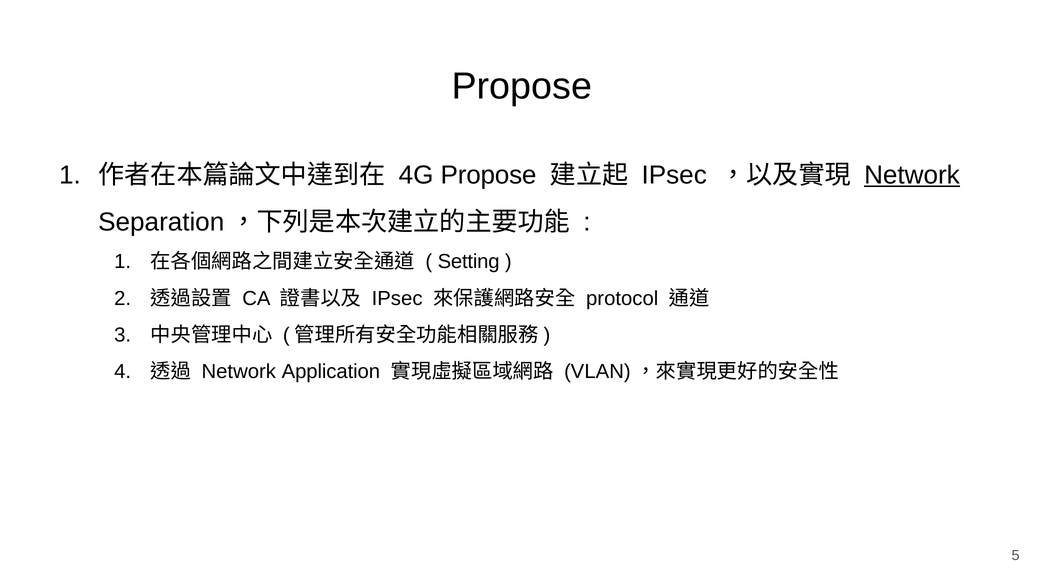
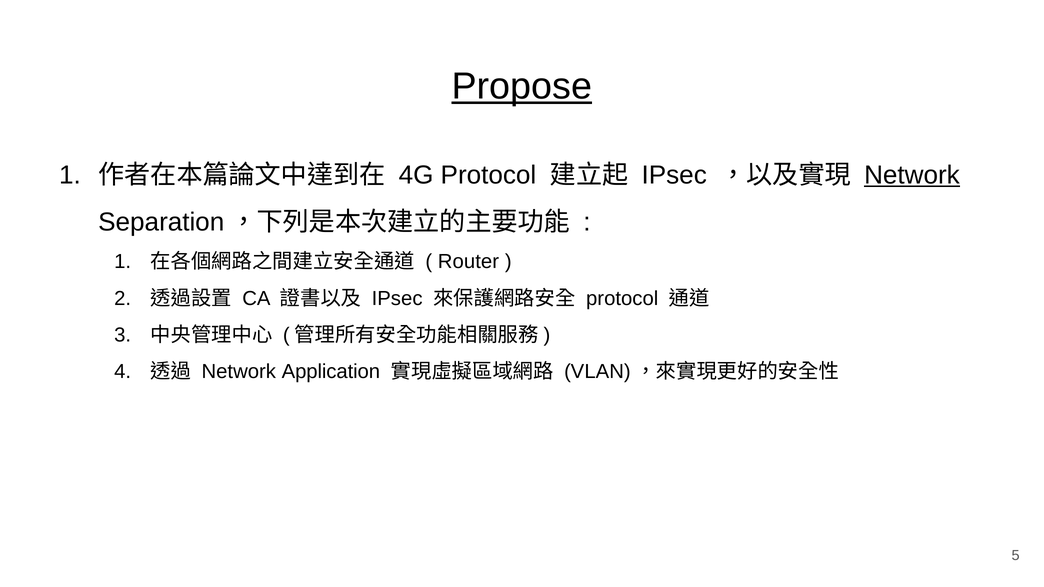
Propose underline: none -> present (522, 86)
4G Propose: Propose -> Protocol (488, 175)
Setting: Setting -> Router (468, 262)
